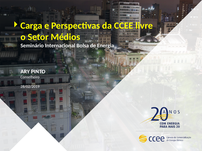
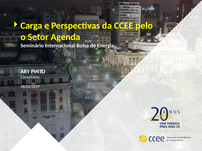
livre: livre -> pelo (144, 26)
Médios: Médios -> Agenda (66, 37)
